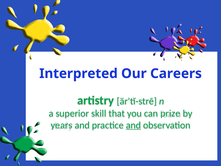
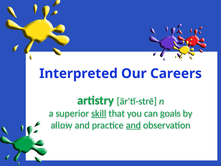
skill underline: none -> present (99, 113)
prize: prize -> goals (170, 113)
years: years -> allow (62, 125)
